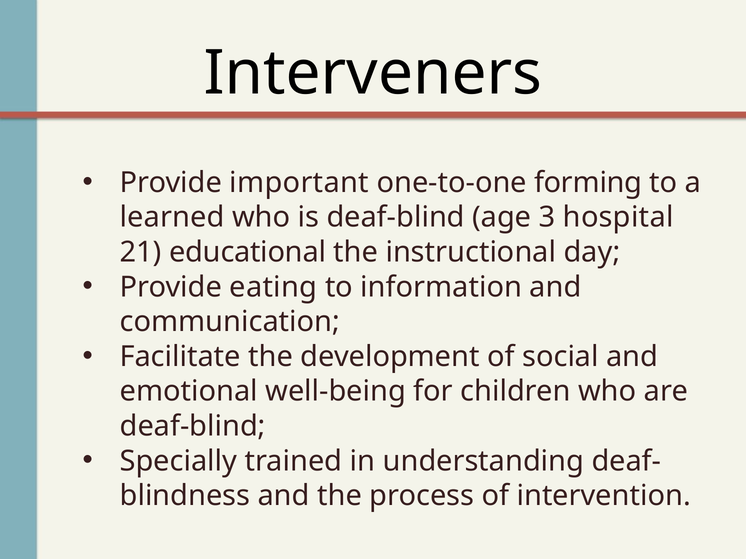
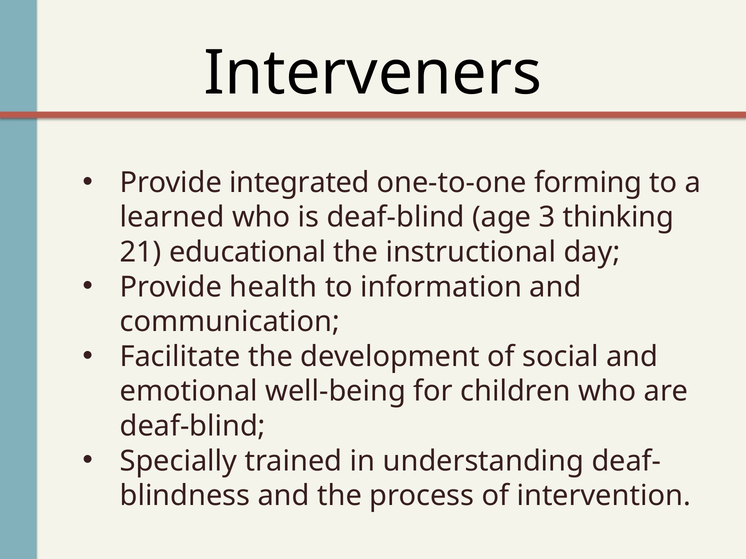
important: important -> integrated (299, 183)
hospital: hospital -> thinking (618, 218)
eating: eating -> health (273, 287)
